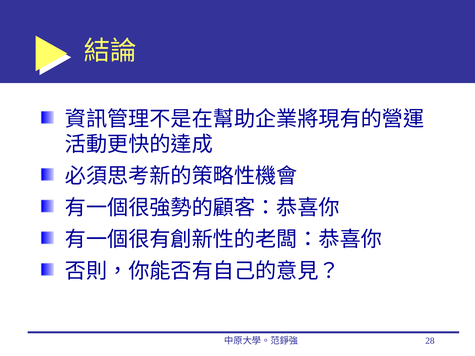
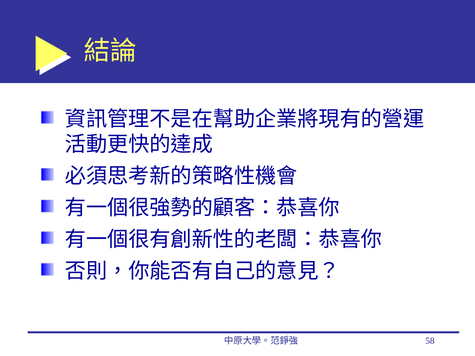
28: 28 -> 58 (430, 341)
